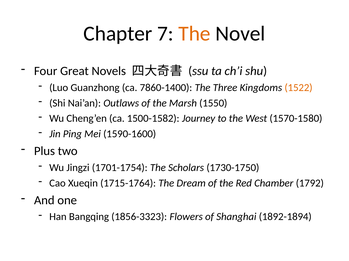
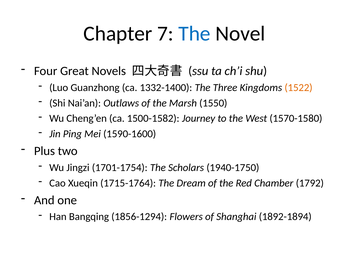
The colour: orange -> blue (195, 34)
7860-1400: 7860-1400 -> 1332-1400 (166, 88)
1730-1750: 1730-1750 -> 1940-1750 (233, 168)
1856-3323: 1856-3323 -> 1856-1294 (139, 217)
